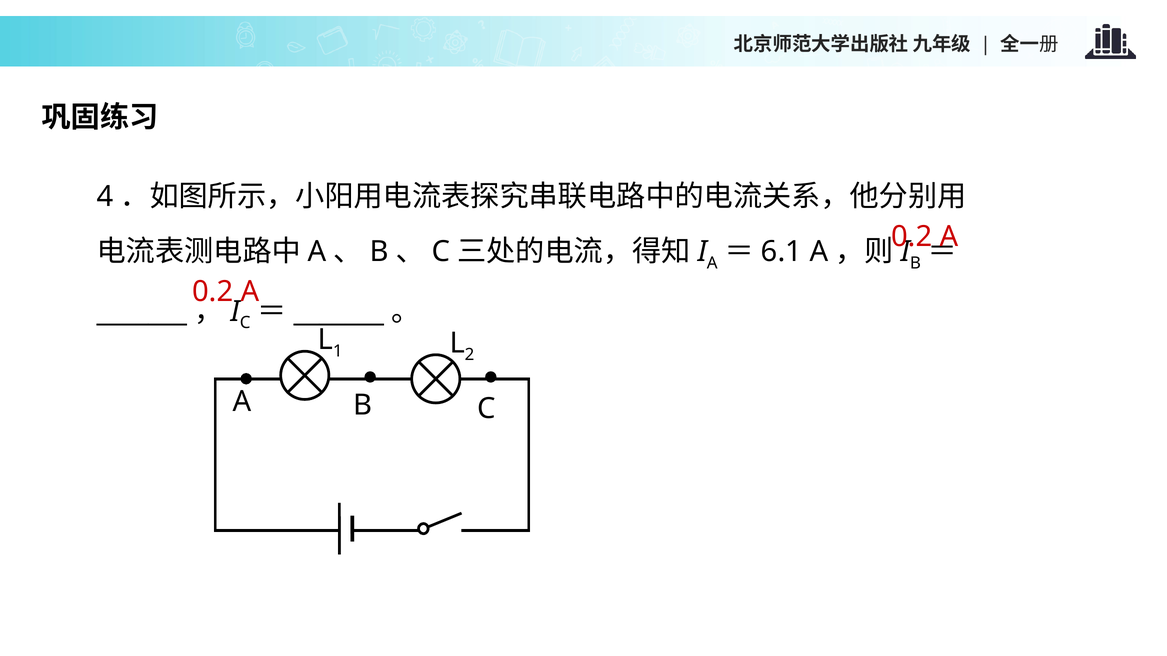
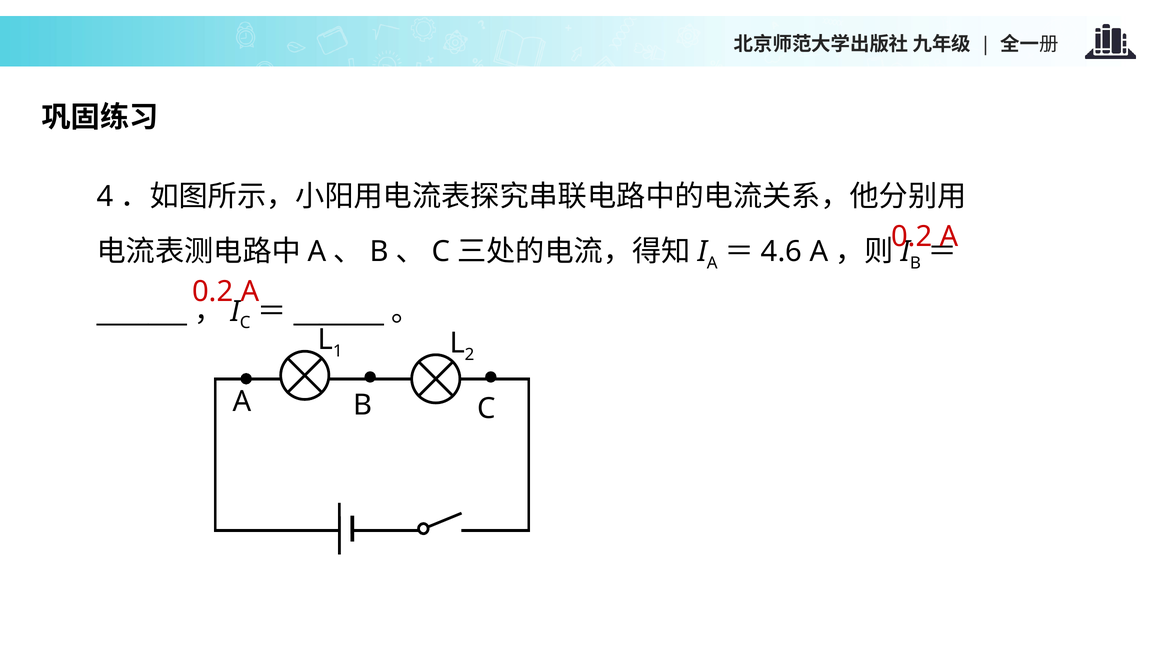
6.1: 6.1 -> 4.6 (781, 252)
